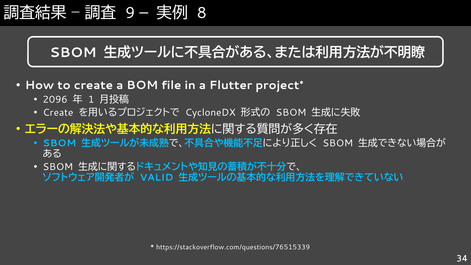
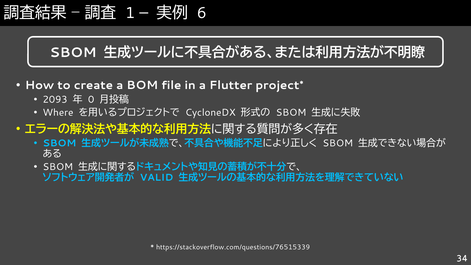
9: 9 -> 1 (130, 13)
8: 8 -> 6 (202, 13)
2096: 2096 -> 2093 (55, 100)
1: 1 -> 0 (91, 100)
Create: Create -> Where (58, 113)
